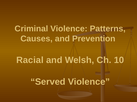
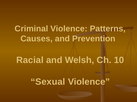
Served: Served -> Sexual (48, 82)
